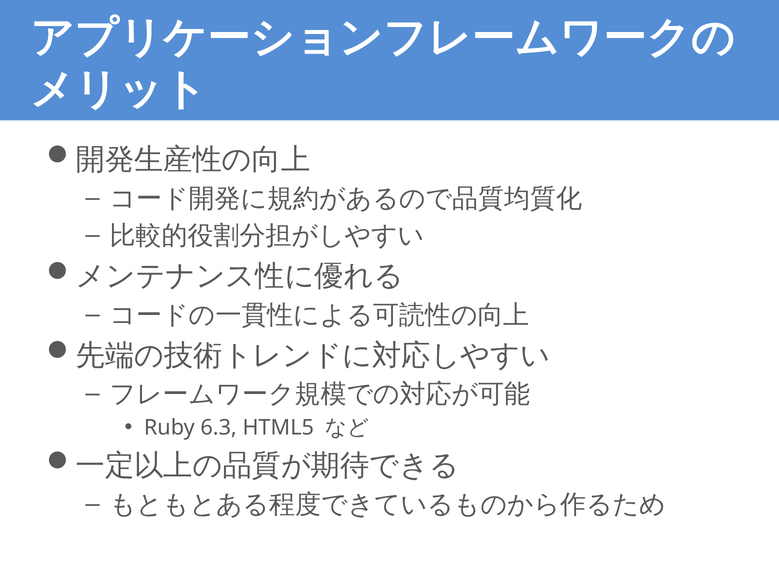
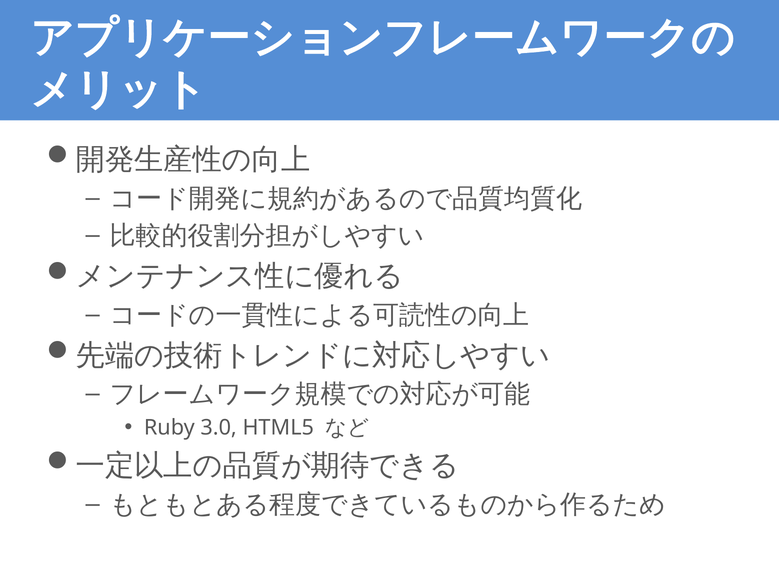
6.3: 6.3 -> 3.0 (219, 428)
